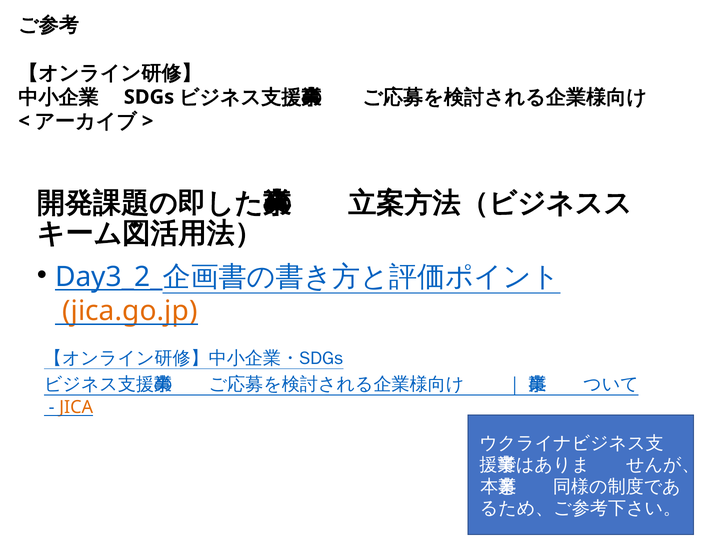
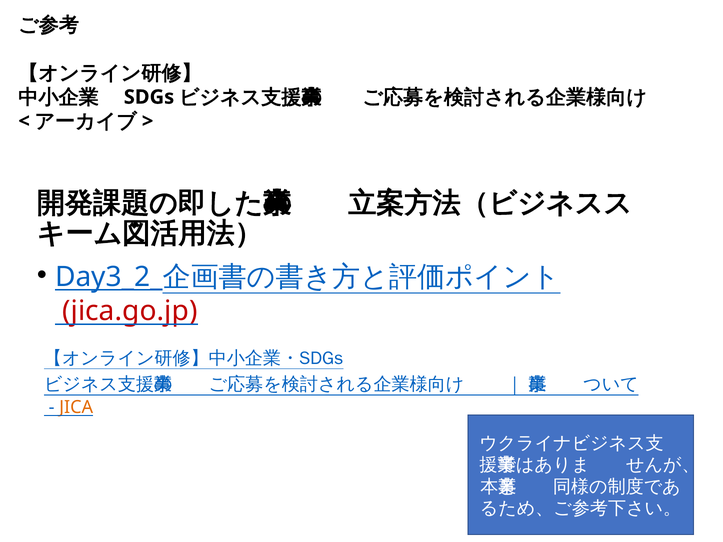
jica.go.jp colour: orange -> red (130, 311)
